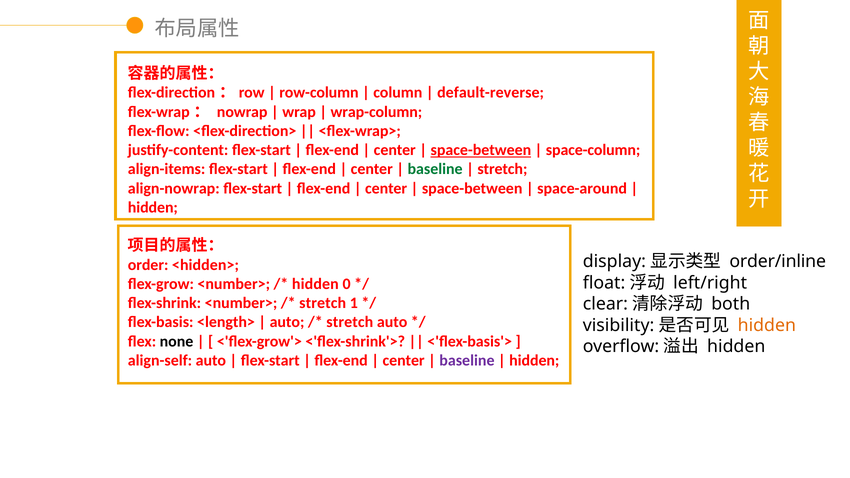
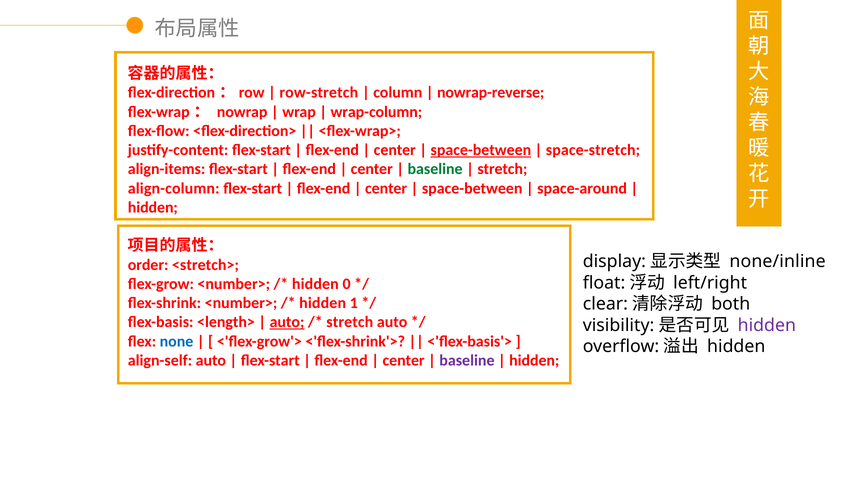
row-column: row-column -> row-stretch (319, 93)
default-reverse: default-reverse -> nowrap-reverse (491, 93)
space-column: space-column -> space-stretch (593, 150)
align-nowrap: align-nowrap -> align-column (174, 188)
order/inline: order/inline -> none/inline (778, 262)
<hidden>: <hidden> -> <stretch> (205, 265)
stretch: stretch -> hidden (323, 303)
auto underline: none -> present (287, 322)
hidden colour: orange -> purple (767, 325)
none colour: black -> blue (177, 341)
